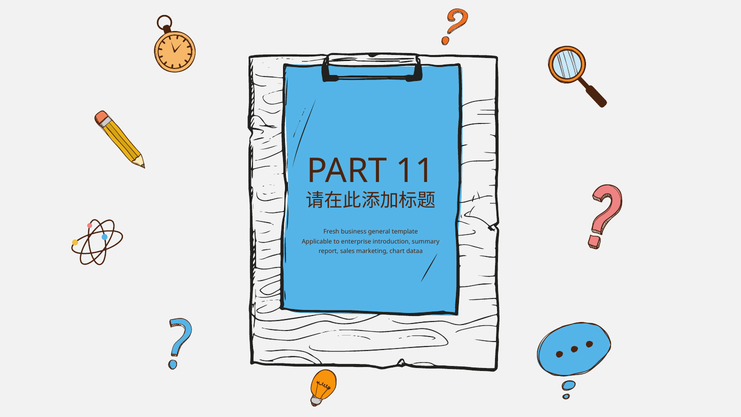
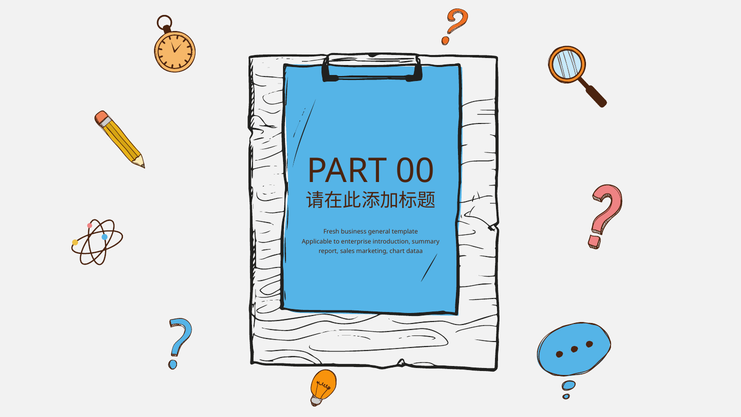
11: 11 -> 00 (415, 171)
